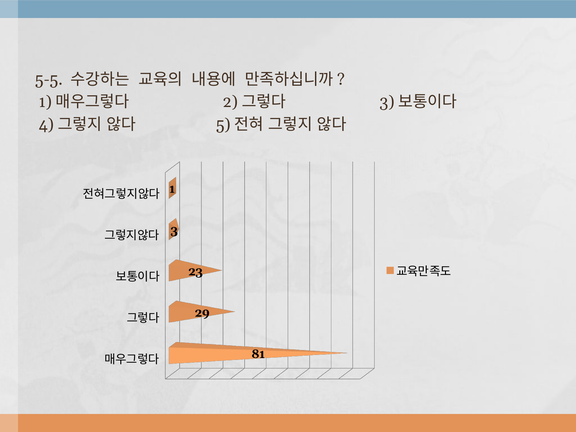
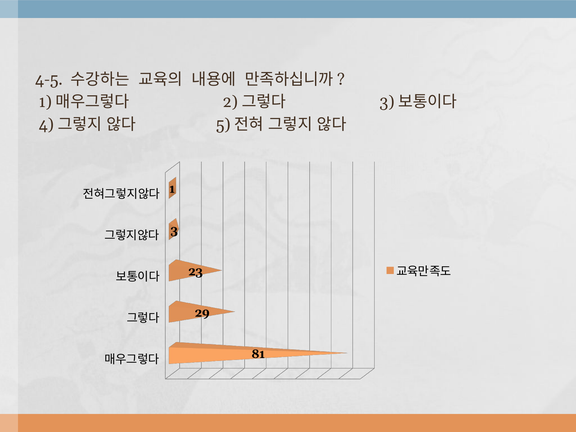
5-5: 5-5 -> 4-5 (49, 80)
